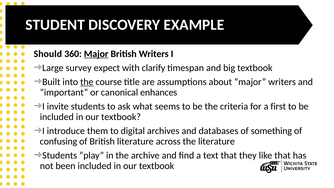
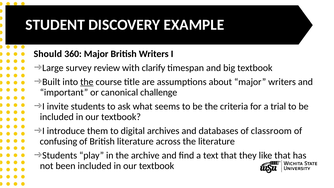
Major underline: present -> none (96, 54)
expect: expect -> review (107, 68)
enhances: enhances -> challenge (159, 92)
first: first -> trial (278, 106)
something: something -> classroom (271, 131)
